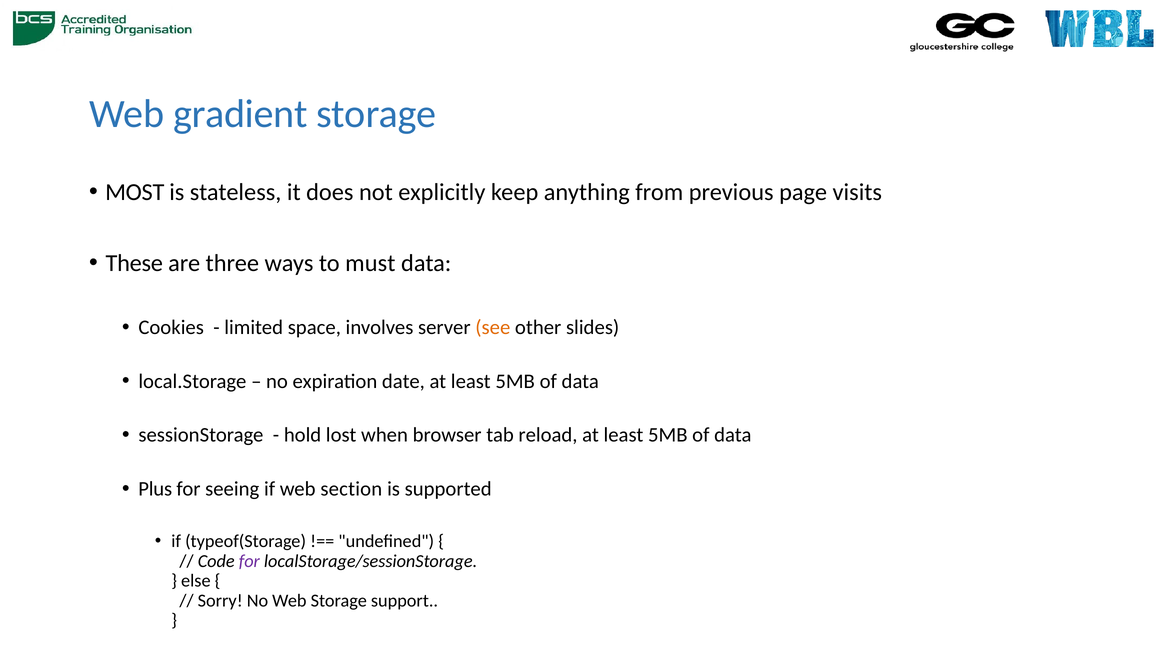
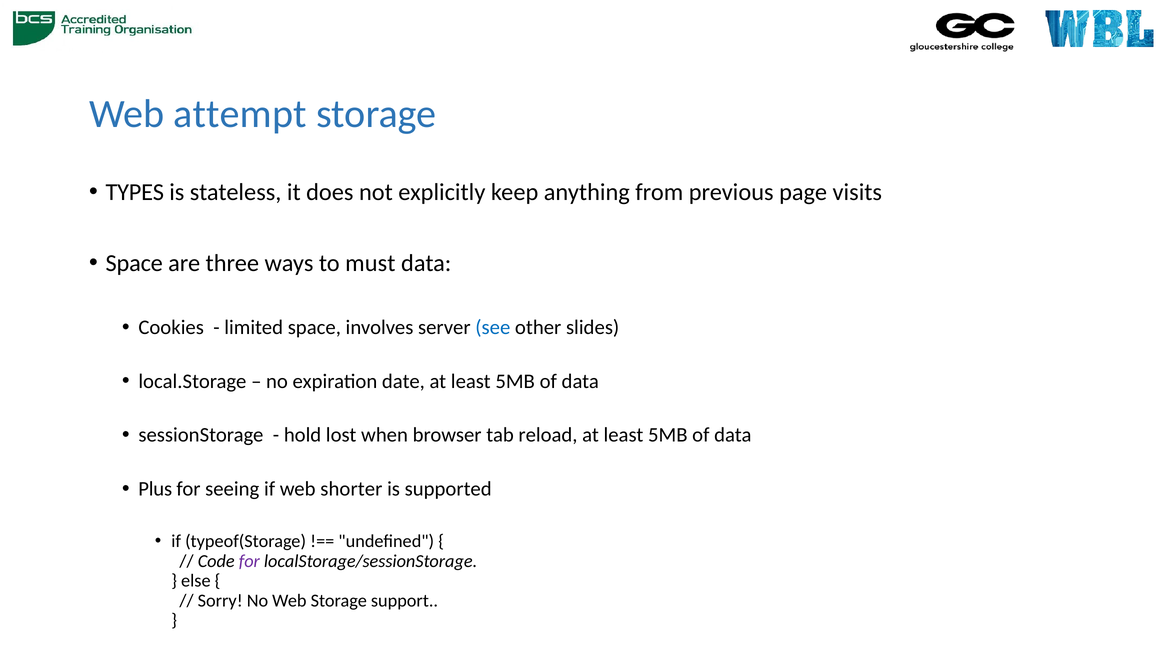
gradient: gradient -> attempt (240, 114)
MOST: MOST -> TYPES (135, 192)
These: These -> Space (134, 263)
see colour: orange -> blue (493, 328)
section: section -> shorter (351, 489)
